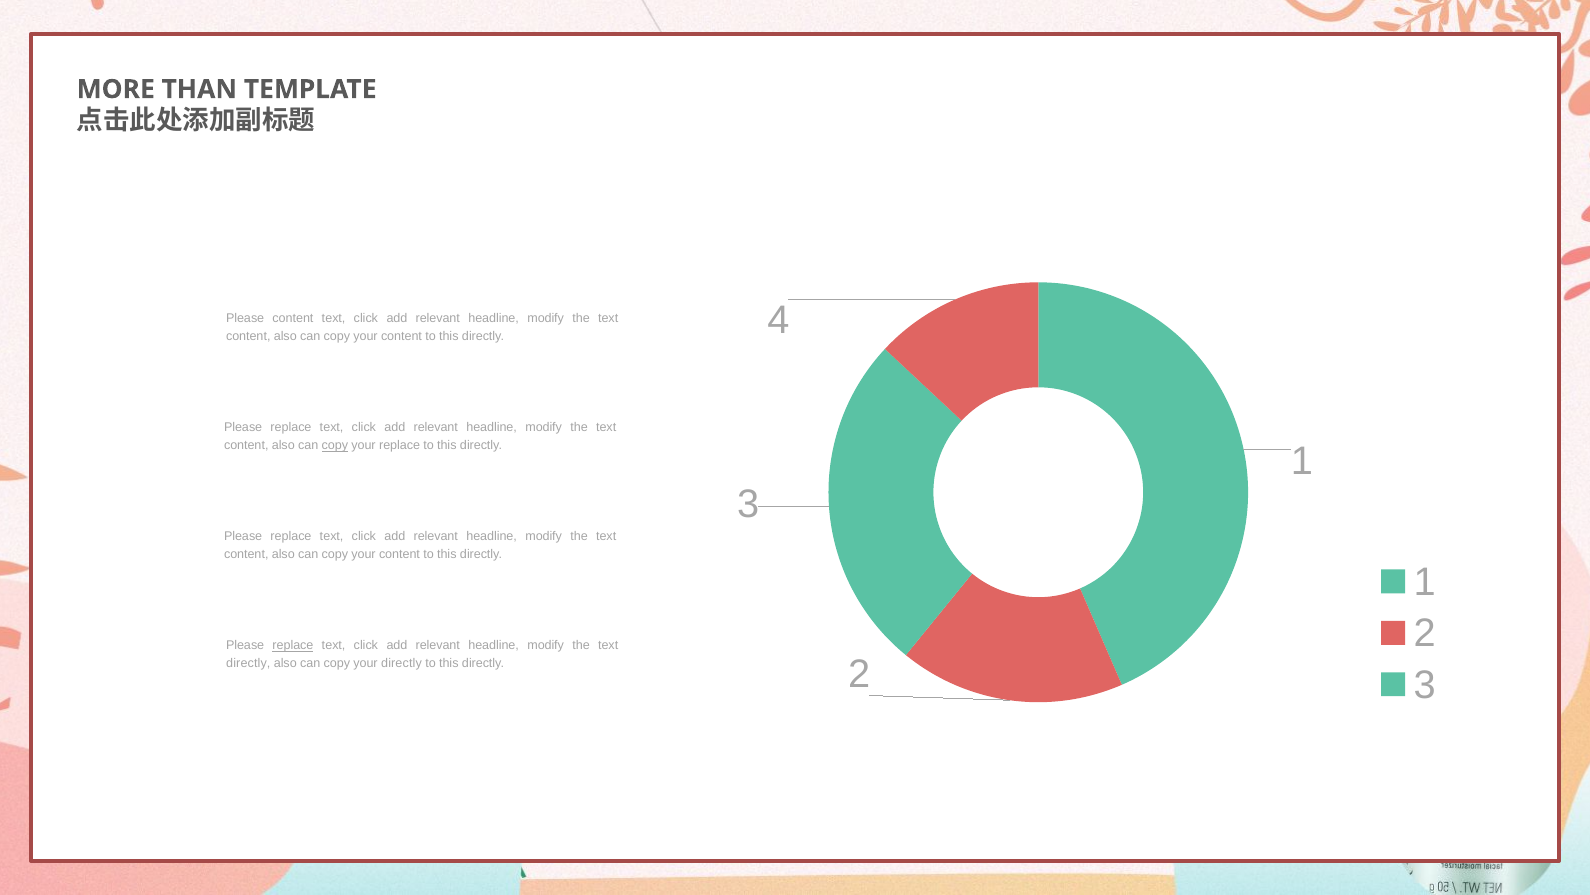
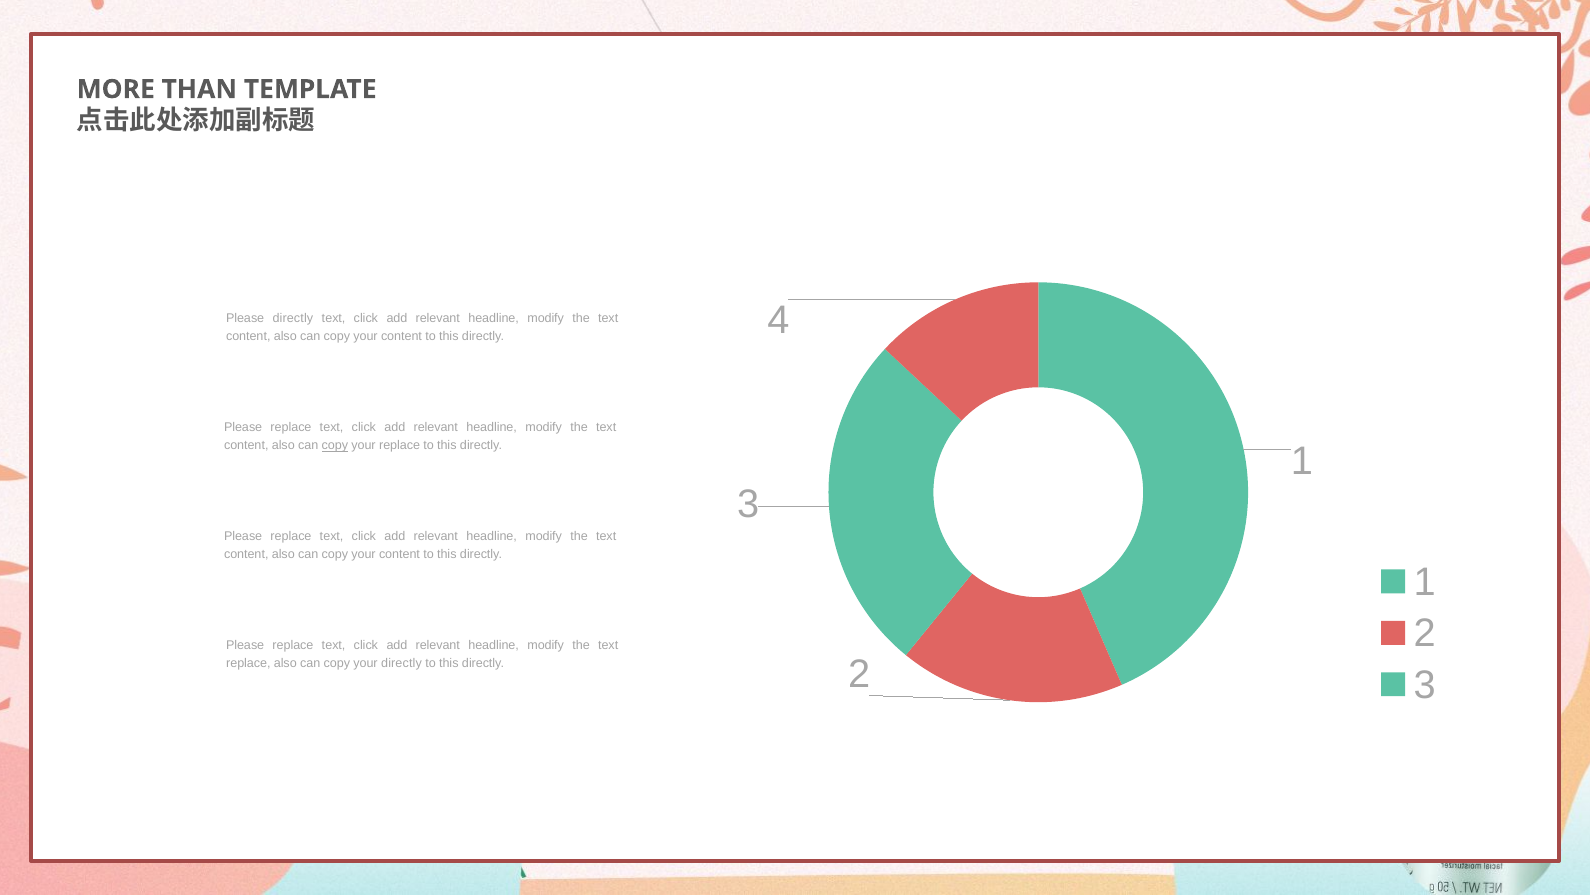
Please content: content -> directly (293, 318)
replace underline: present -> none (293, 645)
directly: directly -> replace (248, 663)
